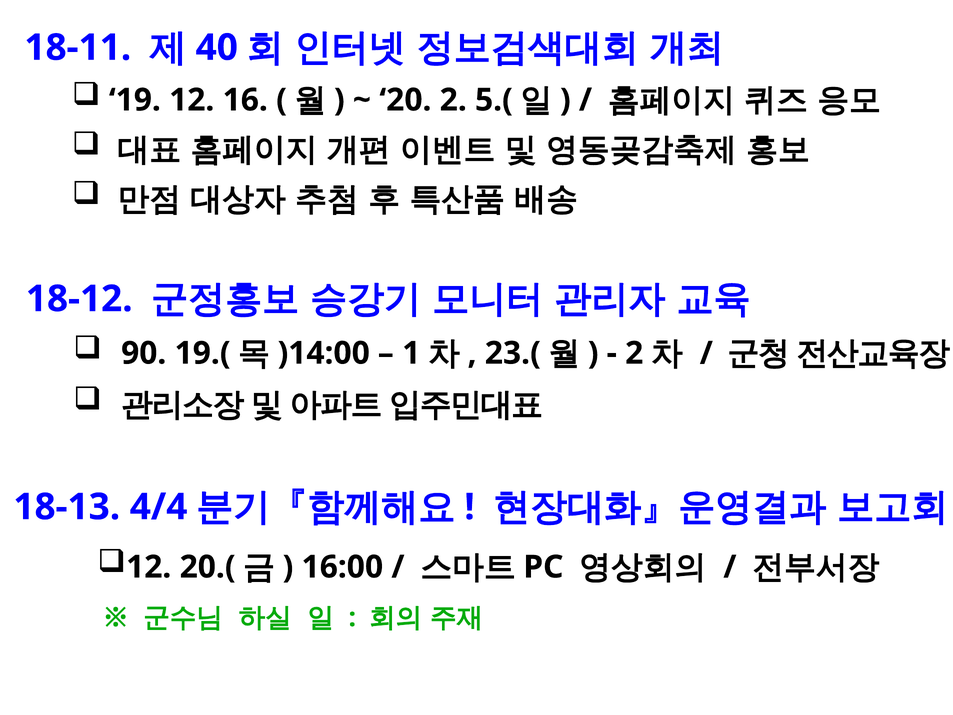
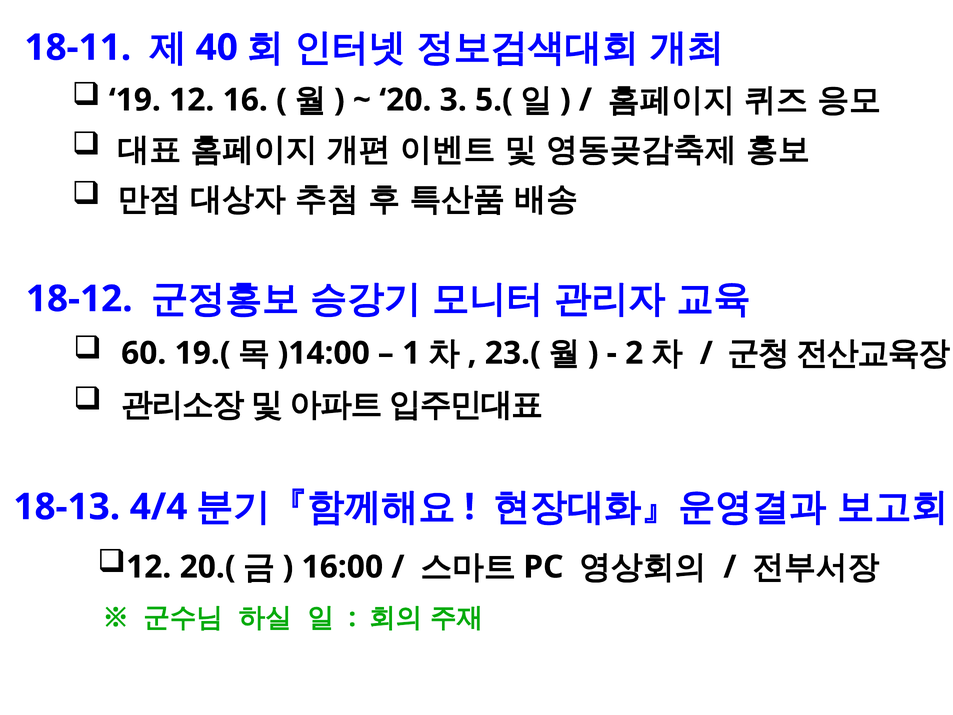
20 2: 2 -> 3 (453, 100)
90: 90 -> 60 (144, 353)
